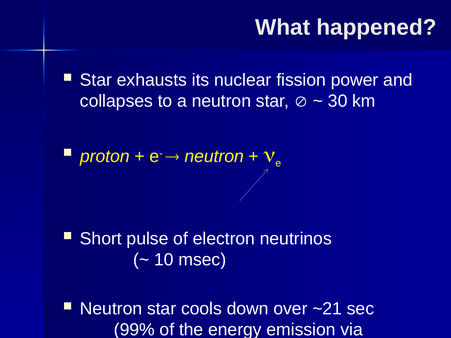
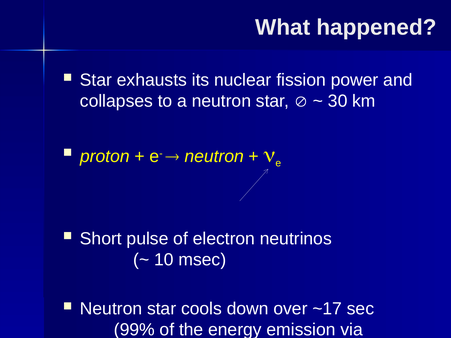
~21: ~21 -> ~17 (327, 309)
